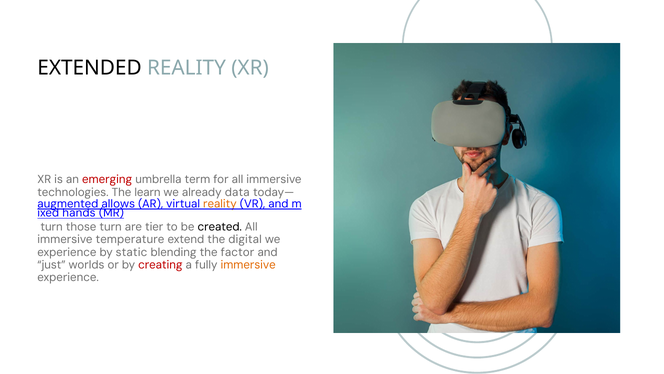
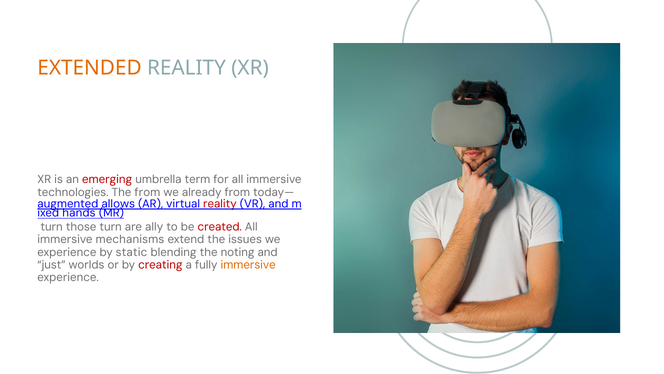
EXTENDED colour: black -> orange (90, 68)
The learn: learn -> from (147, 192)
already data: data -> from (237, 192)
reality colour: orange -> red (220, 204)
tier: tier -> ally (154, 227)
created colour: black -> red (220, 227)
temperature: temperature -> mechanisms (130, 239)
digital: digital -> issues (245, 239)
factor: factor -> noting (238, 252)
